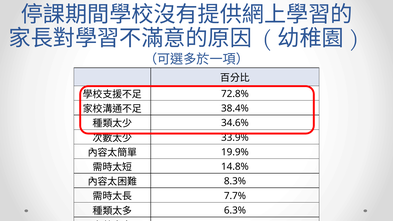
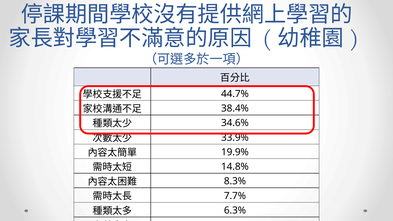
72.8%: 72.8% -> 44.7% (235, 94)
